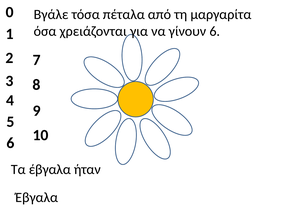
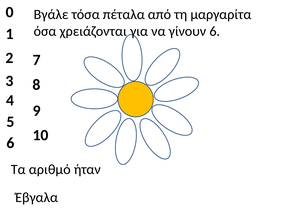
Τα έβγαλα: έβγαλα -> αριθμό (50, 169)
